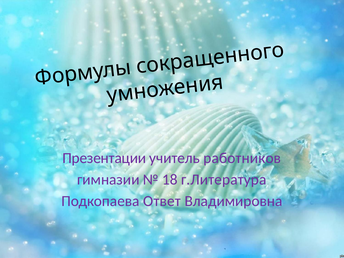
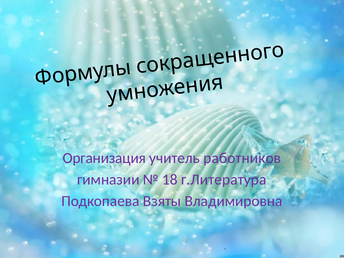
Презентации: Презентации -> Организация (104, 158)
Ответ: Ответ -> Взяты (162, 201)
